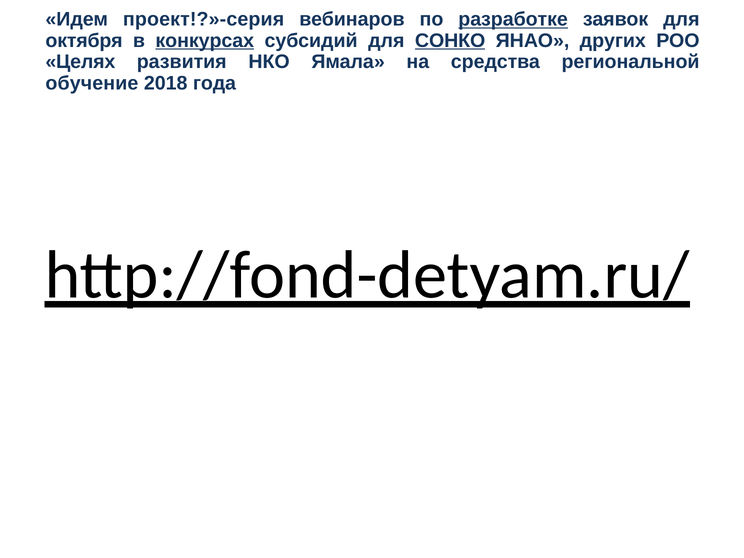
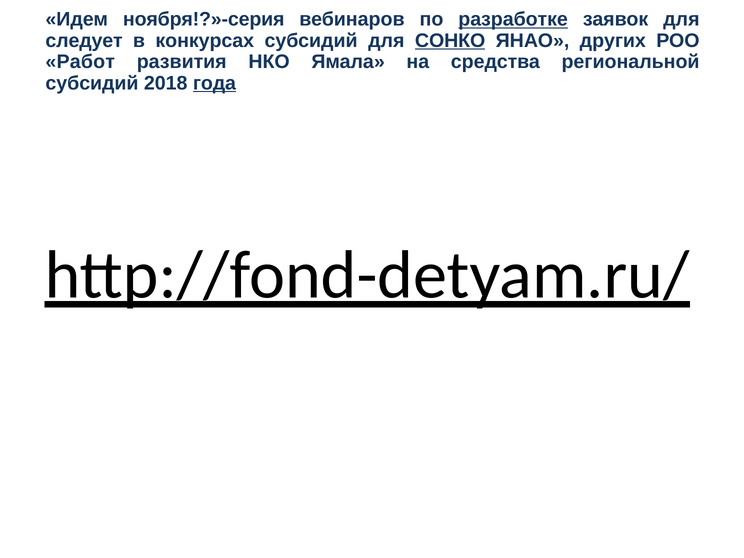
проект!?»-серия: проект!?»-серия -> ноября!?»-серия (204, 19)
октября: октября -> следует (84, 41)
конкурсах underline: present -> none (205, 41)
Целях: Целях -> Работ (80, 62)
обучение: обучение -> субсидий (92, 83)
года underline: none -> present (214, 83)
